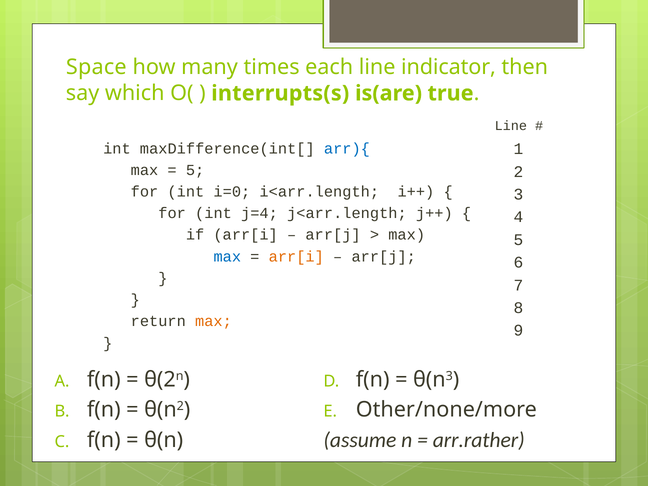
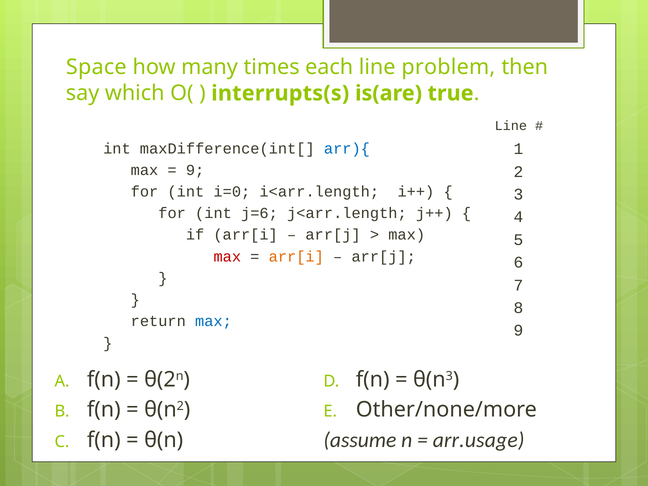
indicator: indicator -> problem (448, 67)
5: 5 -> 9 (195, 170)
j=4: j=4 -> j=6 (259, 213)
max colour: blue -> red (227, 257)
max colour: orange -> blue (213, 321)
arr.rather: arr.rather -> arr.usage (479, 440)
